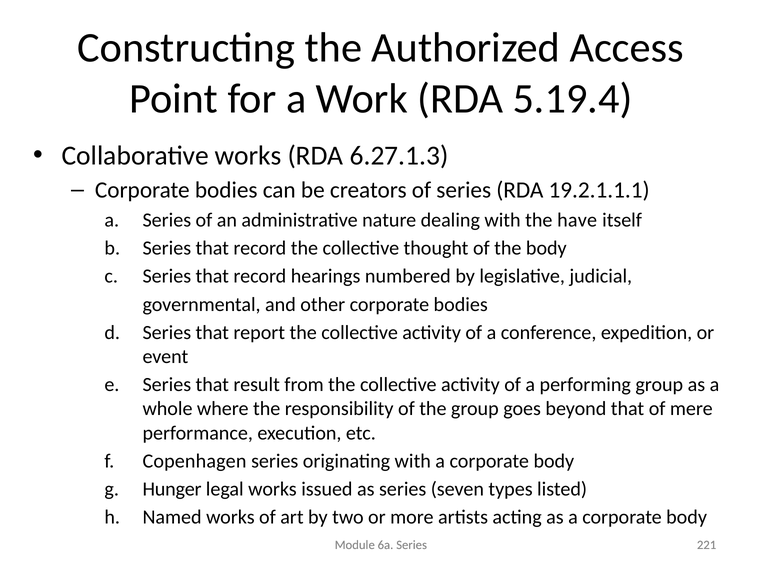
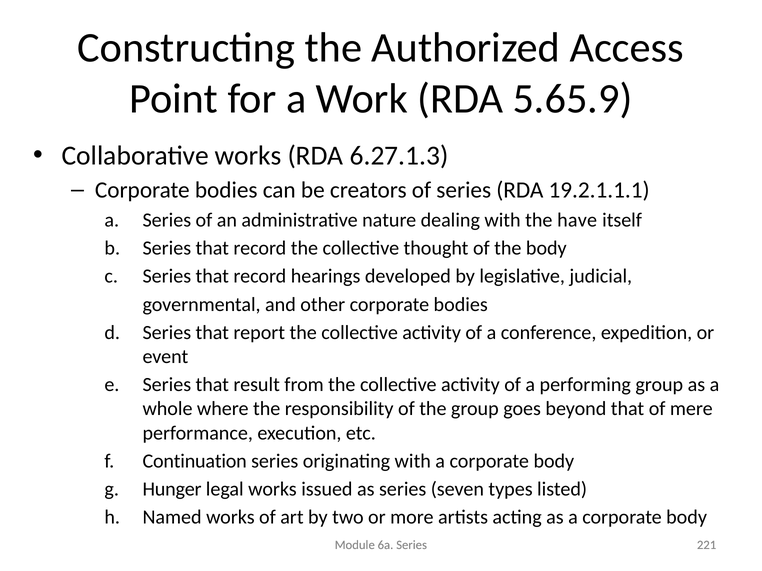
5.19.4: 5.19.4 -> 5.65.9 (572, 99)
numbered: numbered -> developed (408, 277)
Copenhagen: Copenhagen -> Continuation (195, 461)
